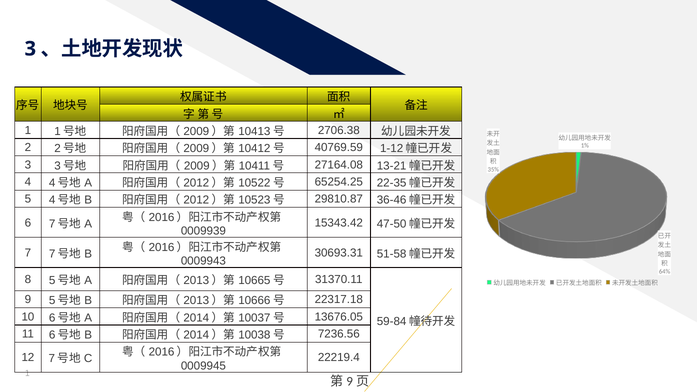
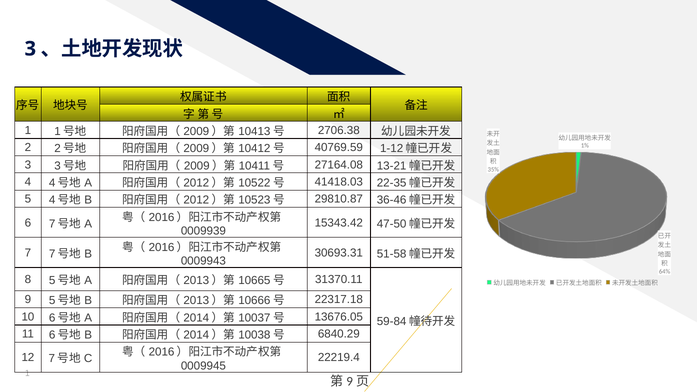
65254.25: 65254.25 -> 41418.03 (339, 182)
7236.56: 7236.56 -> 6840.29 (339, 334)
